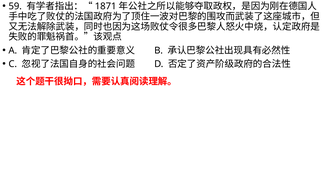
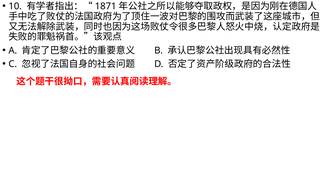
59: 59 -> 10 (15, 6)
